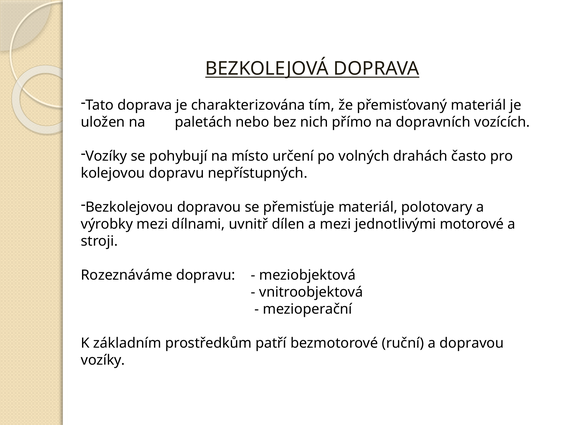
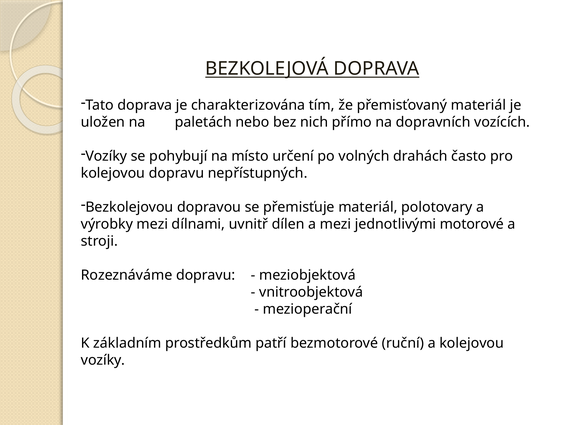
a dopravou: dopravou -> kolejovou (472, 343)
